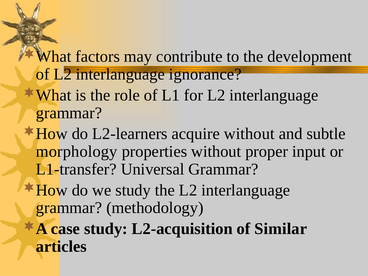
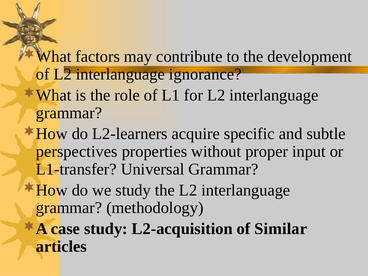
acquire without: without -> specific (249, 134)
morphology: morphology -> perspectives (77, 152)
